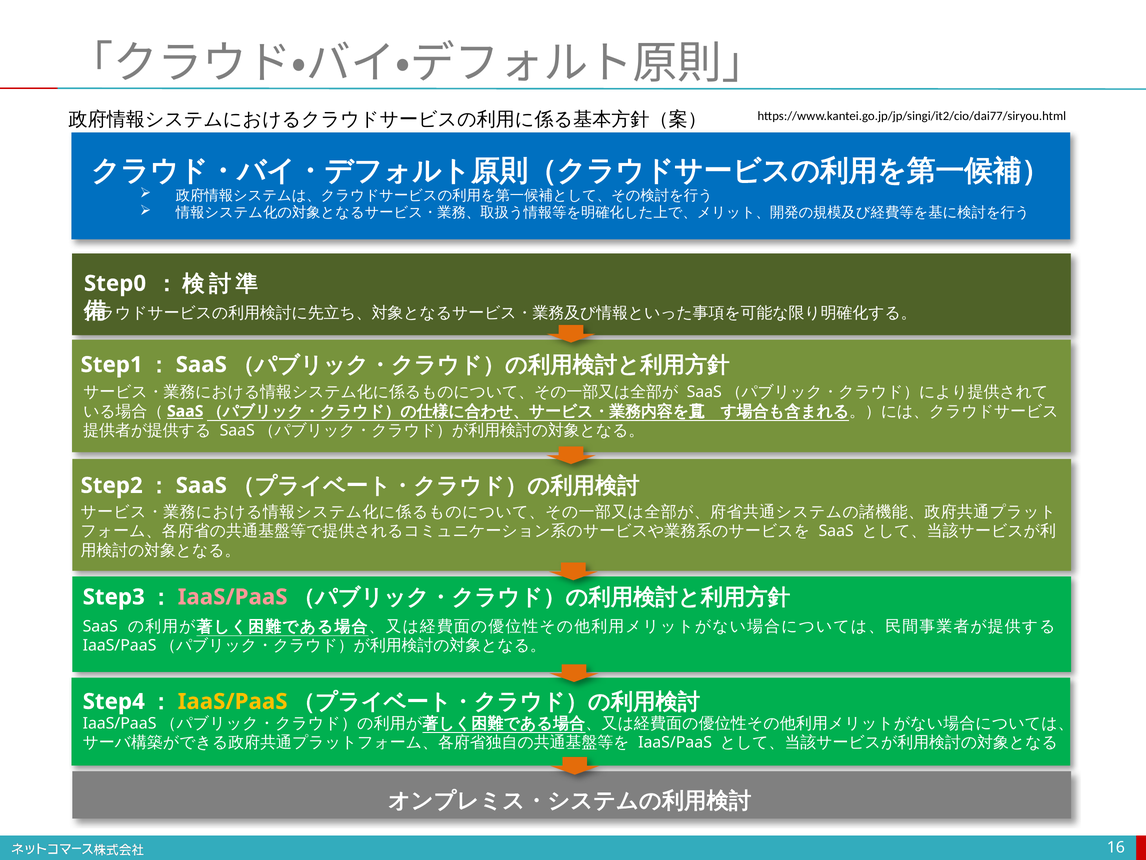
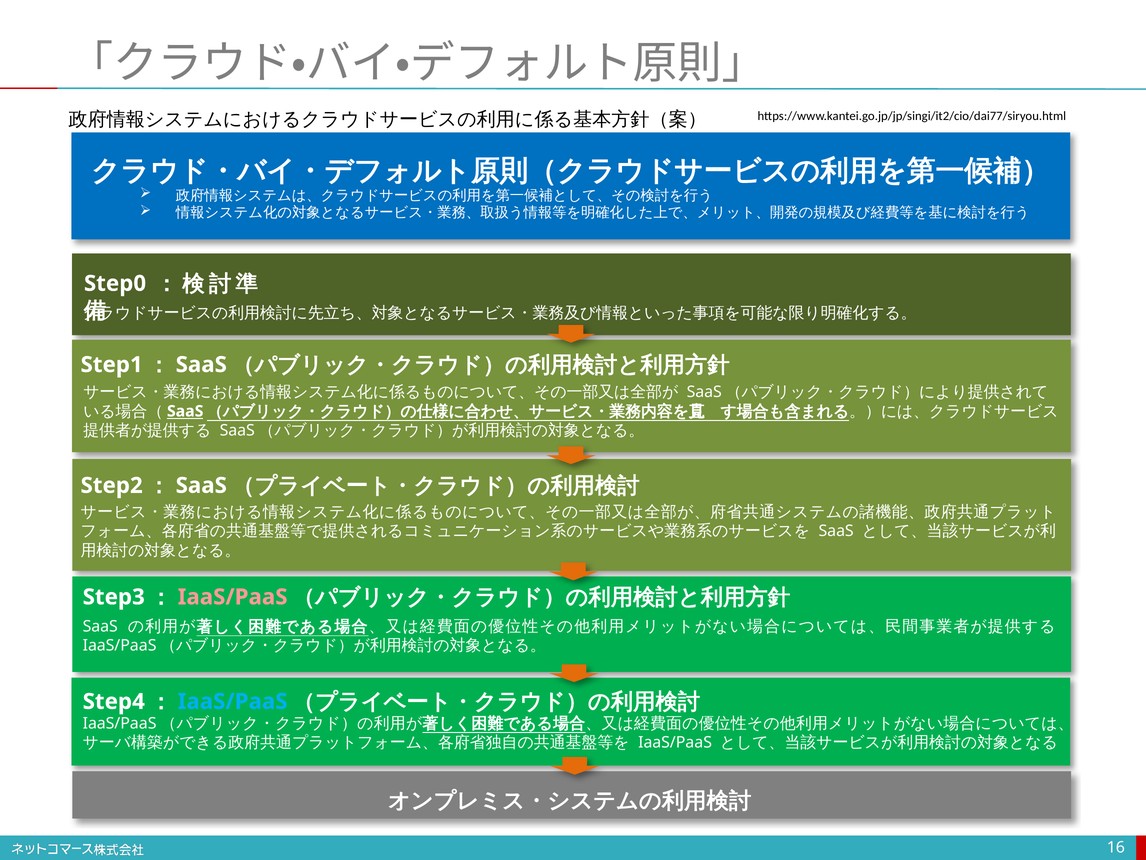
IaaS/PaaS colour: yellow -> light blue (233, 701)
